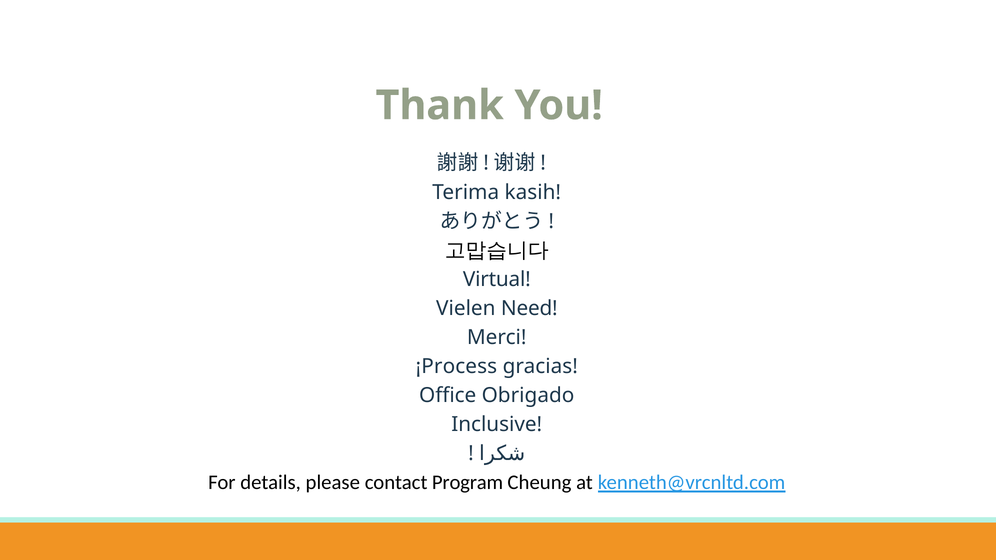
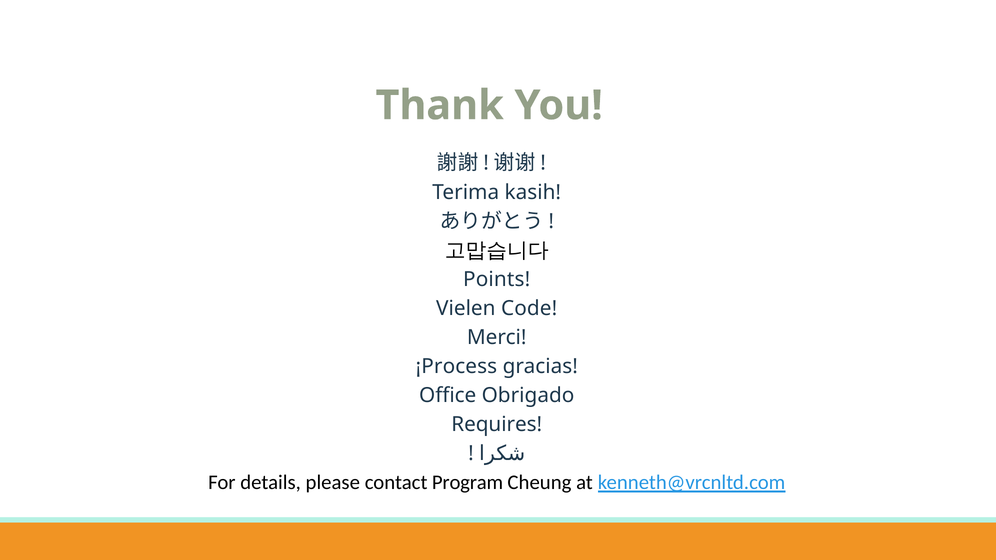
Virtual: Virtual -> Points (497, 279)
Need: Need -> Code (529, 309)
Inclusive: Inclusive -> Requires (497, 425)
